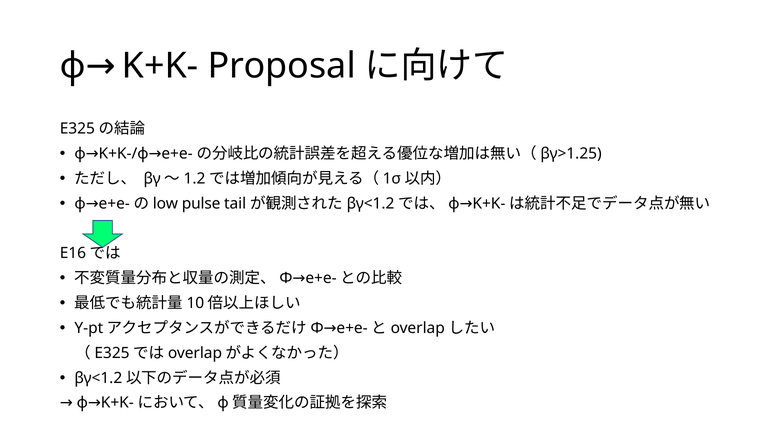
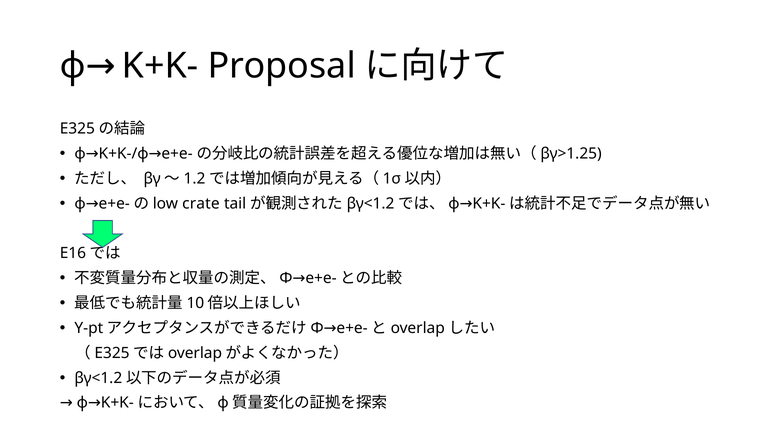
pulse: pulse -> crate (201, 203)
